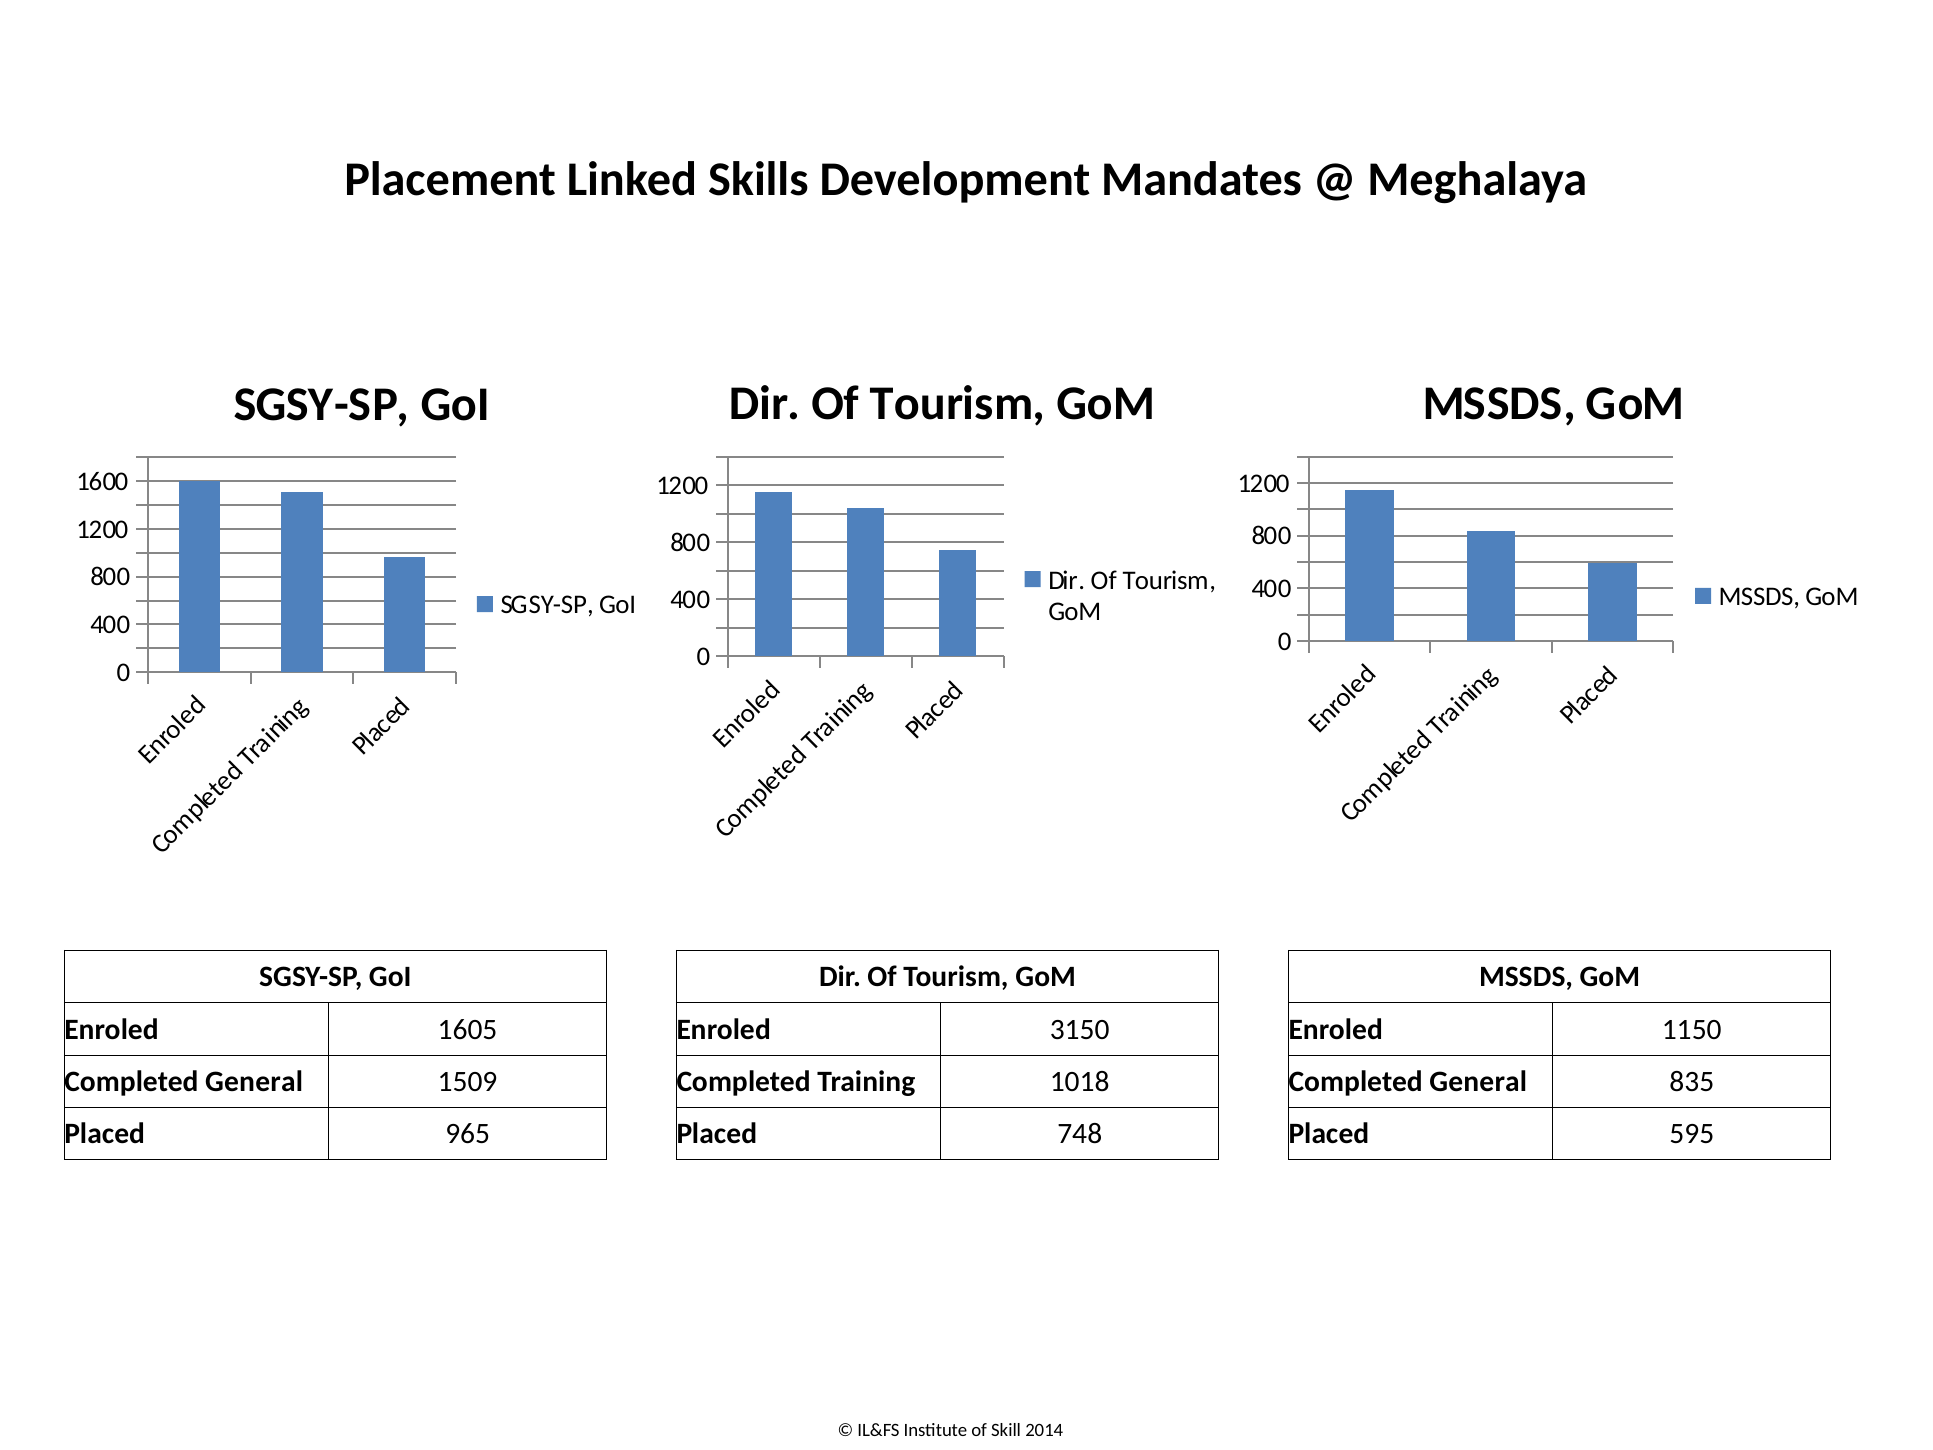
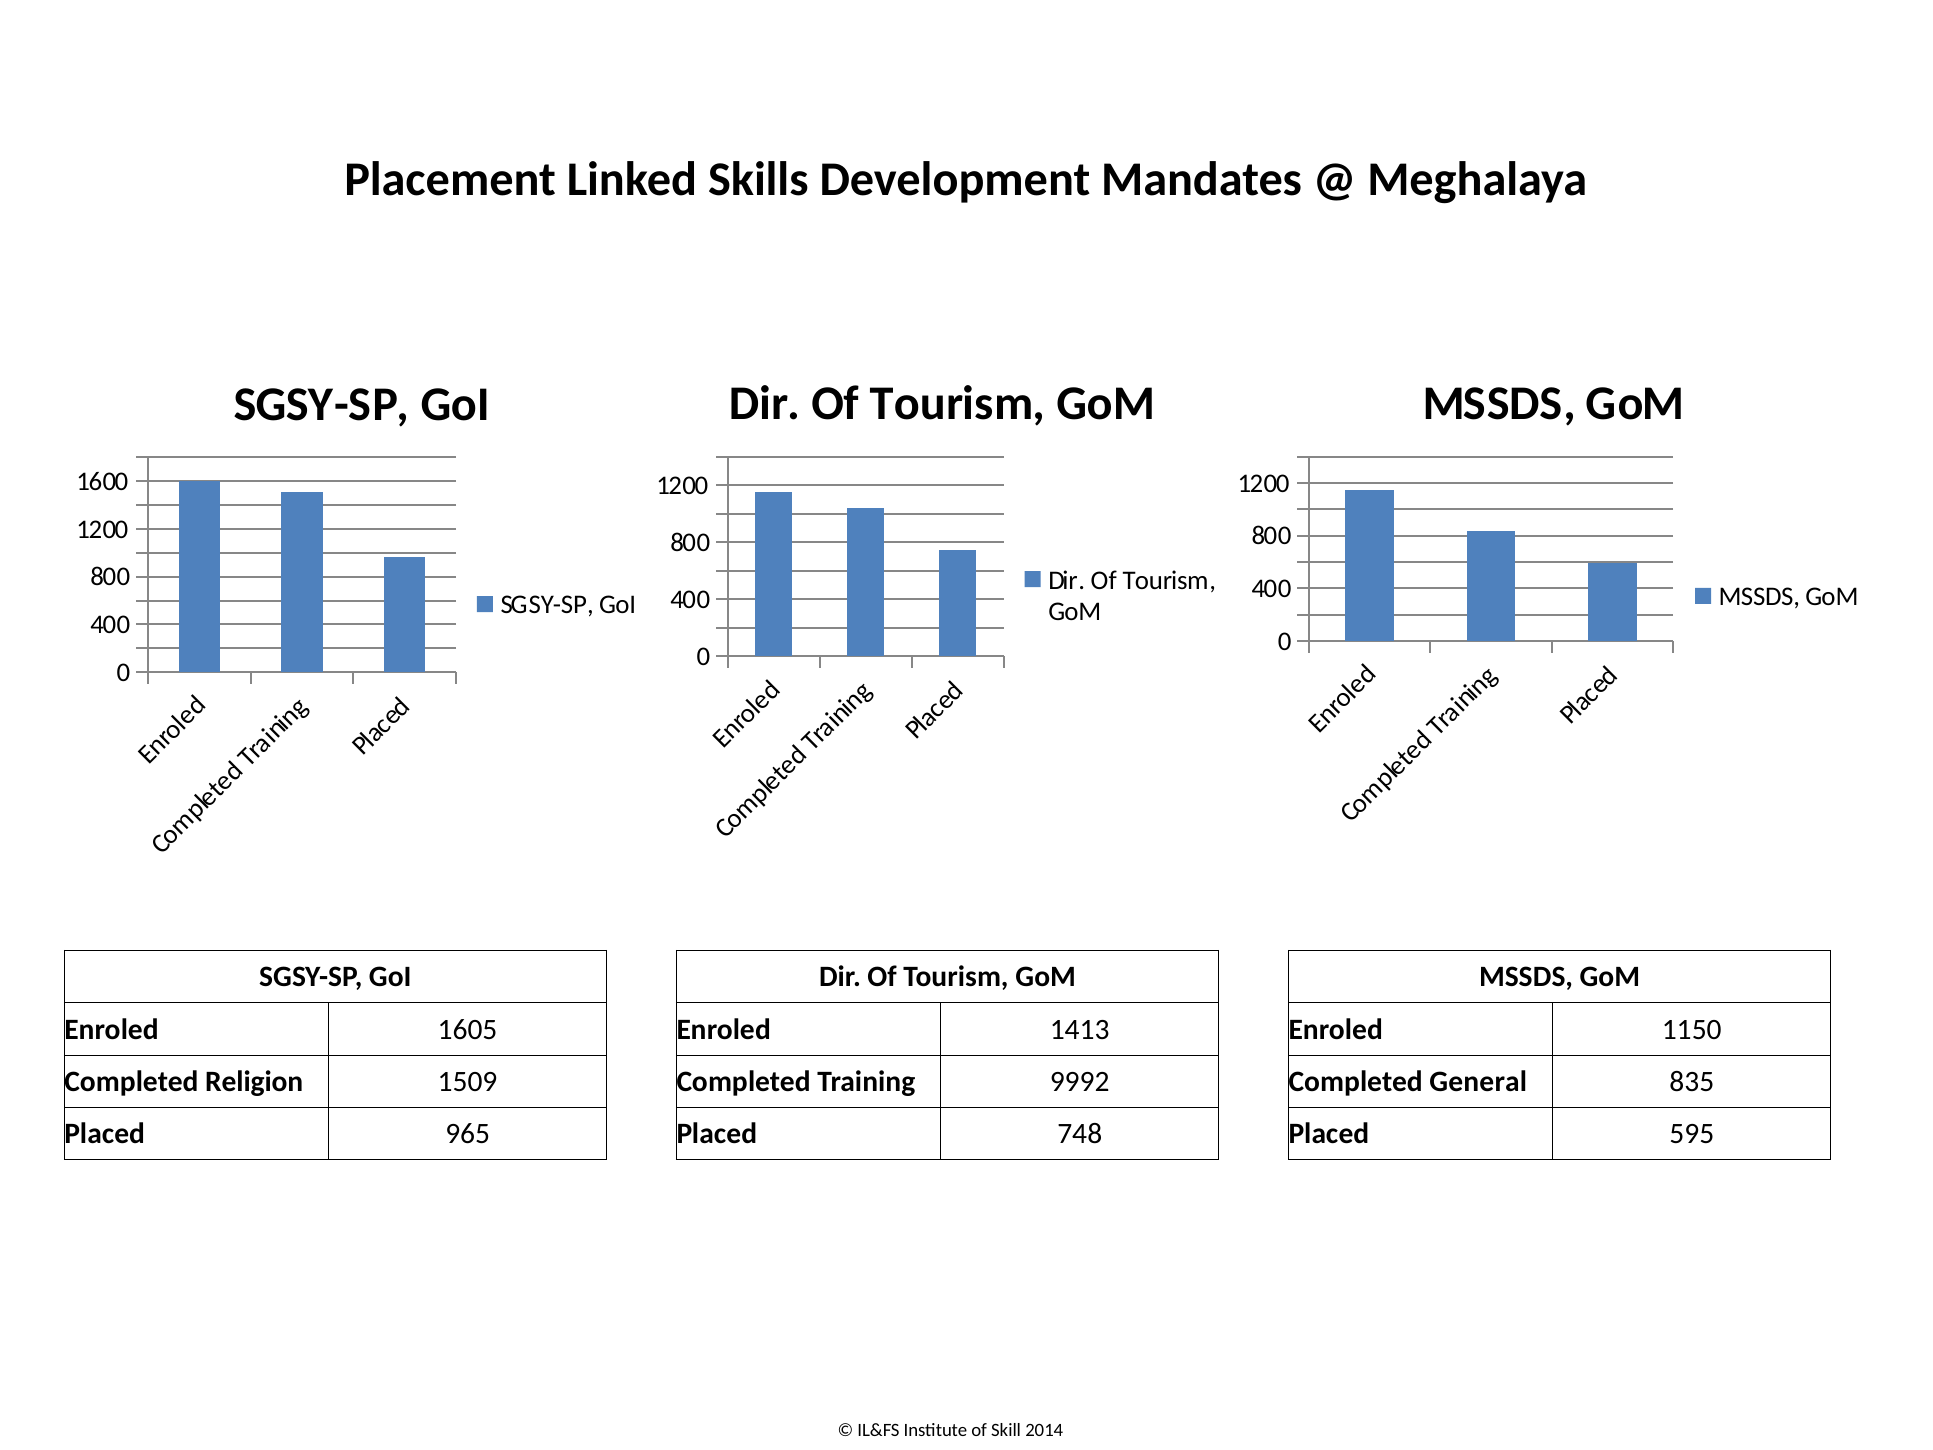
3150: 3150 -> 1413 (1080, 1029)
General: General -> Religion (254, 1081)
1018: 1018 -> 9992 (1080, 1081)
